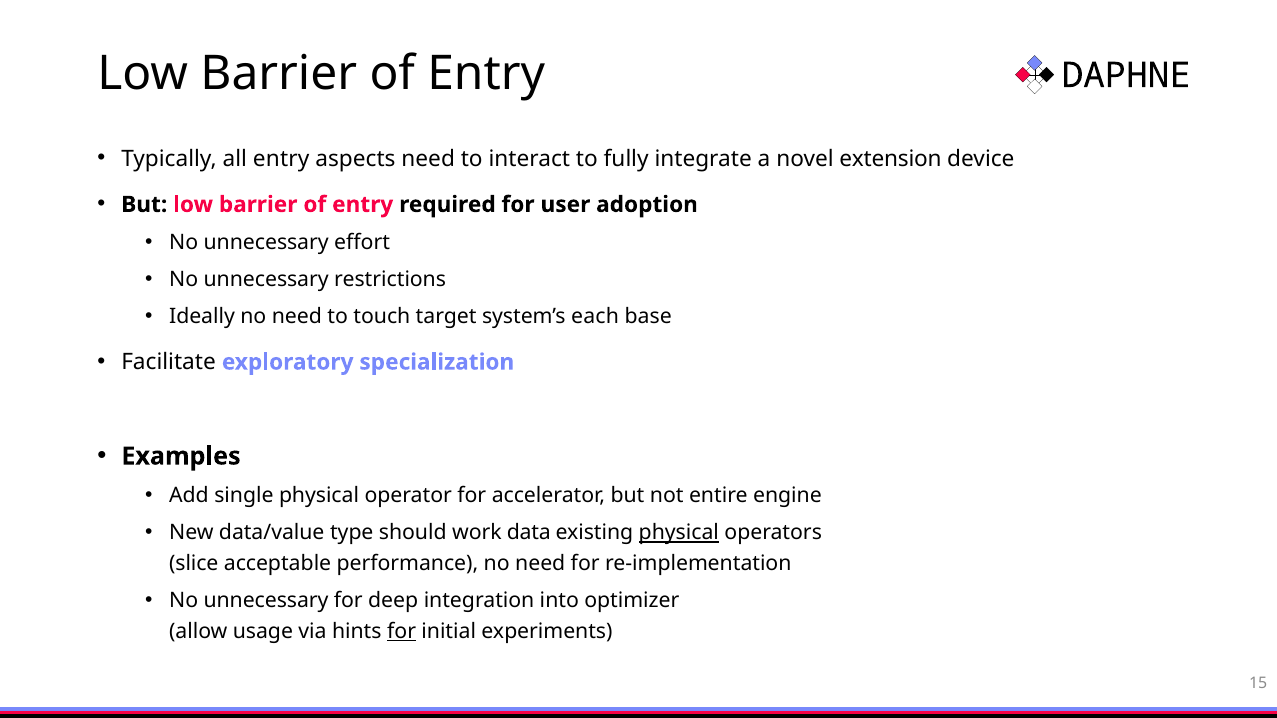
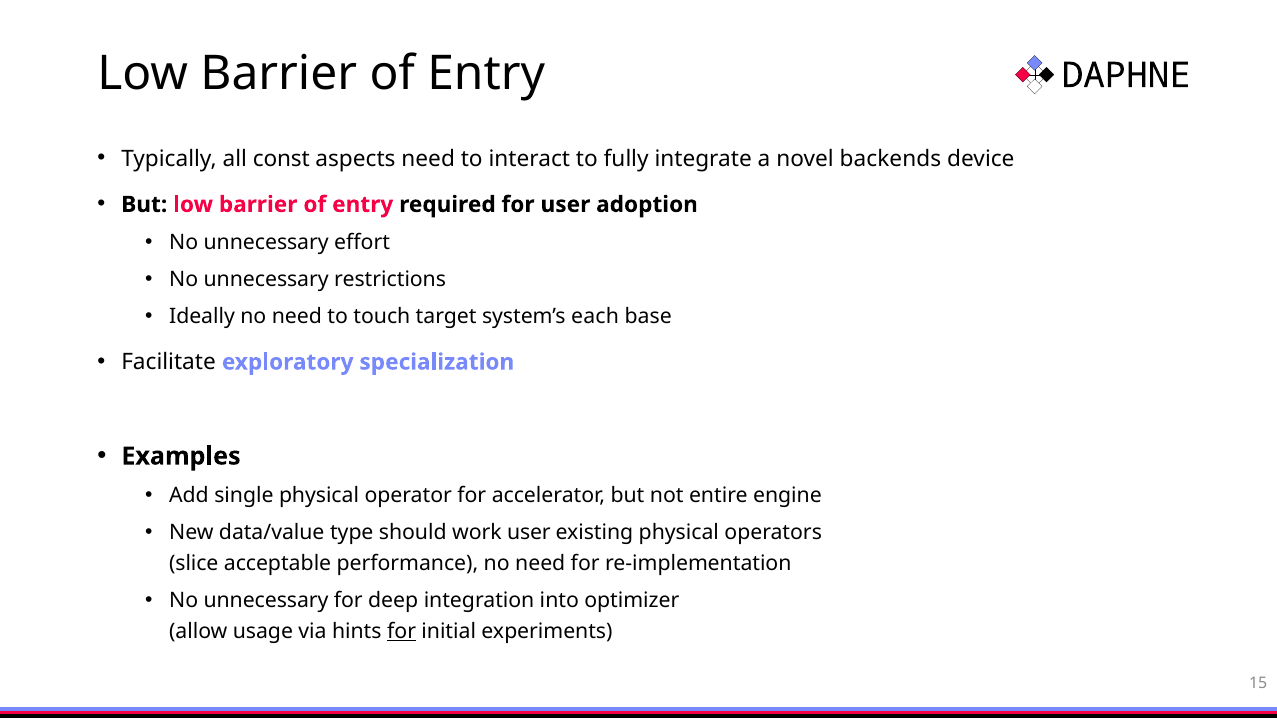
all entry: entry -> const (281, 159)
extension: extension -> backends (890, 159)
work data: data -> user (529, 533)
physical underline: present -> none (679, 533)
